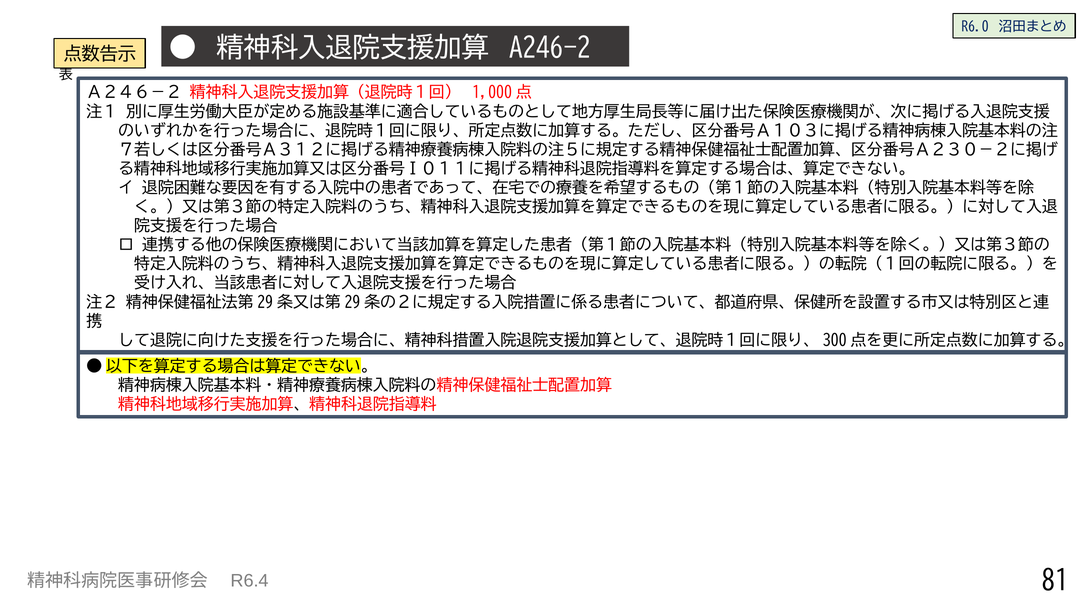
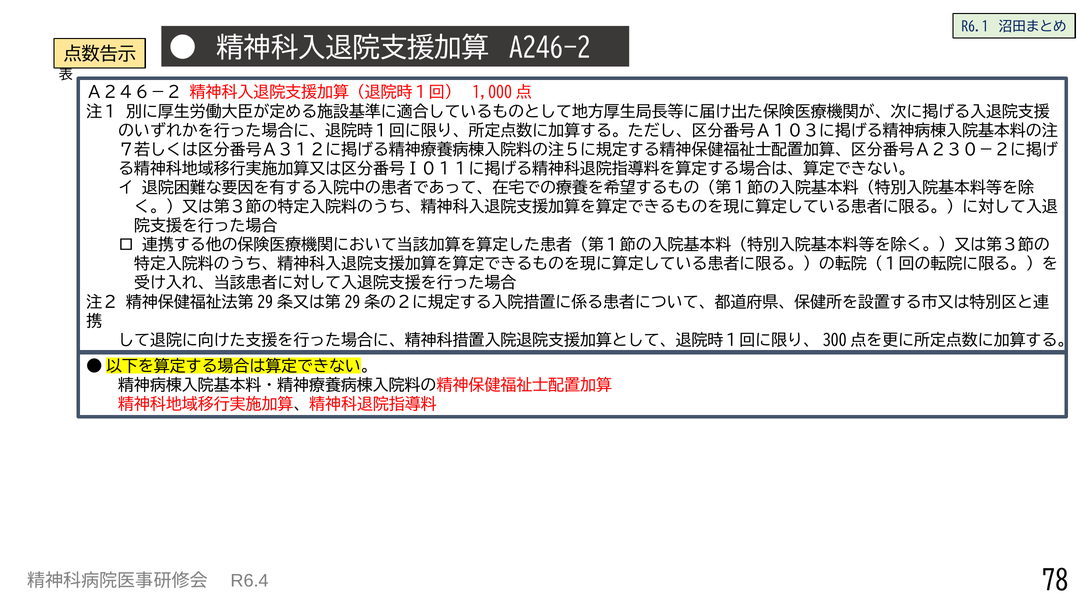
R6.0: R6.0 -> R6.1 (975, 27)
81: 81 -> 78 (1055, 581)
